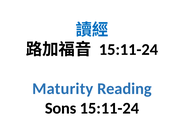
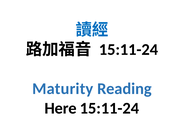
Sons: Sons -> Here (61, 108)
